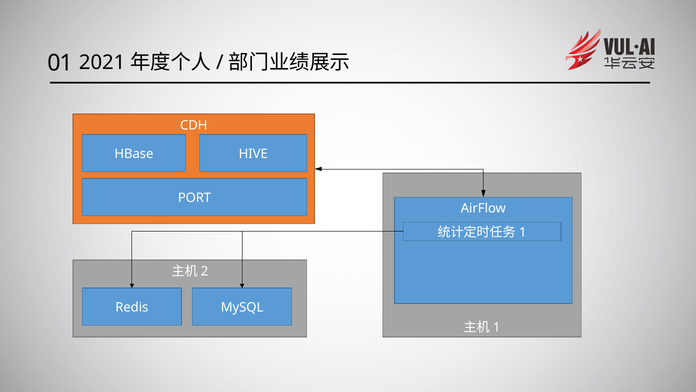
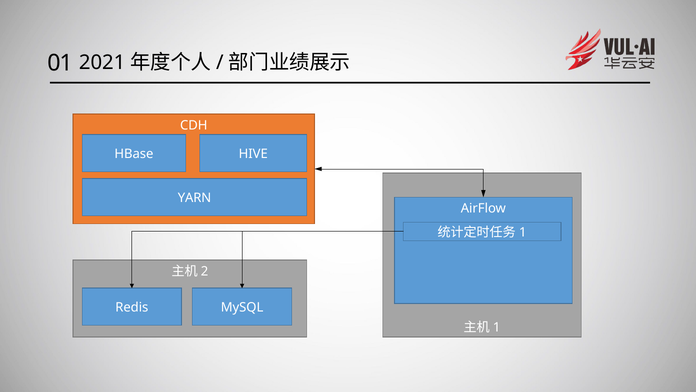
PORT: PORT -> YARN (195, 198)
